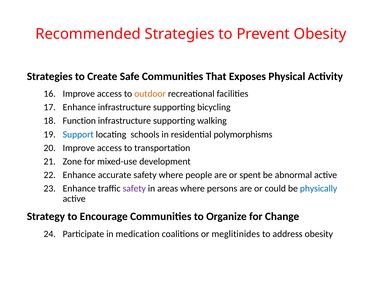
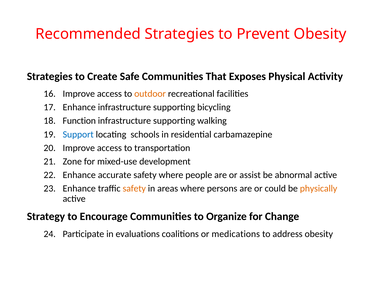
polymorphisms: polymorphisms -> carbamazepine (243, 134)
spent: spent -> assist (250, 175)
safety colour: purple -> orange (134, 188)
physically colour: blue -> orange (319, 188)
medication: medication -> evaluations (138, 234)
meglitinides: meglitinides -> medications (236, 234)
